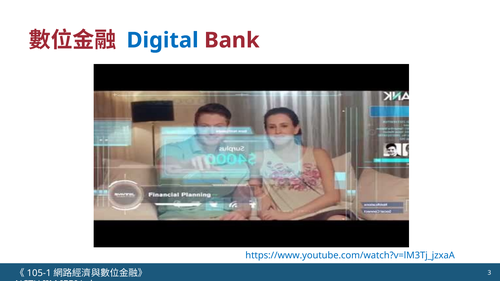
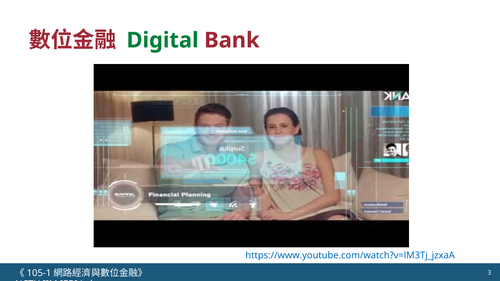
Digital colour: blue -> green (163, 40)
